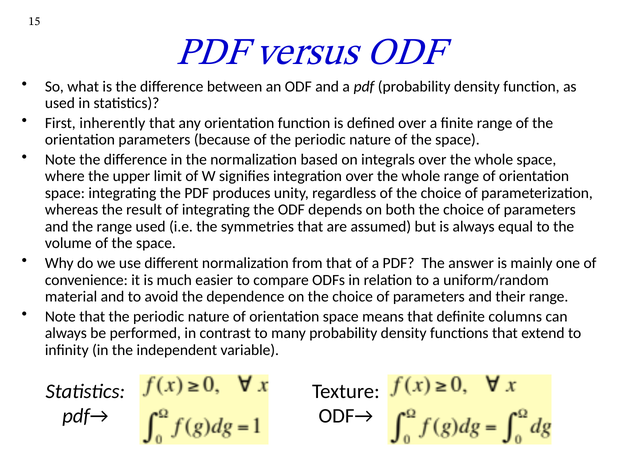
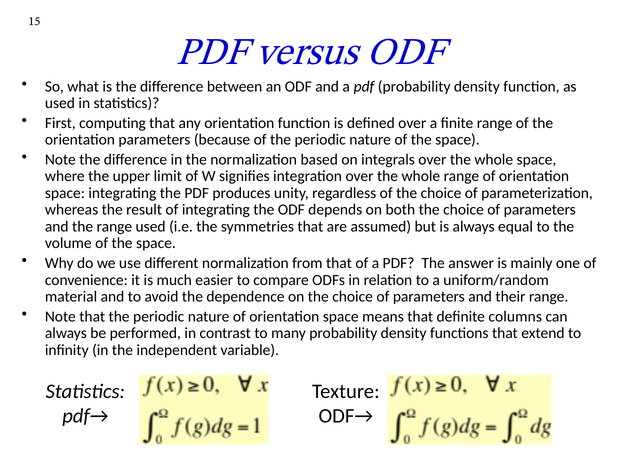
inherently: inherently -> computing (113, 123)
